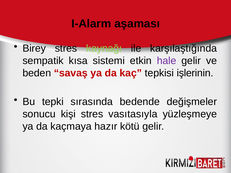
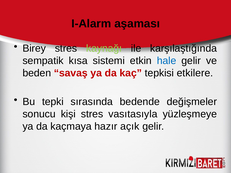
hale colour: purple -> blue (167, 61)
işlerinin: işlerinin -> etkilere (195, 73)
kötü: kötü -> açık (130, 127)
